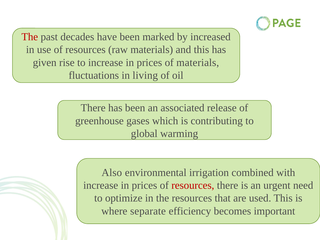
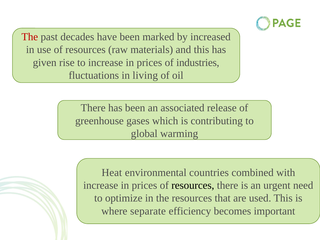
of materials: materials -> industries (198, 63)
Also: Also -> Heat (112, 173)
irrigation: irrigation -> countries (209, 173)
resources colour: red -> black (193, 185)
